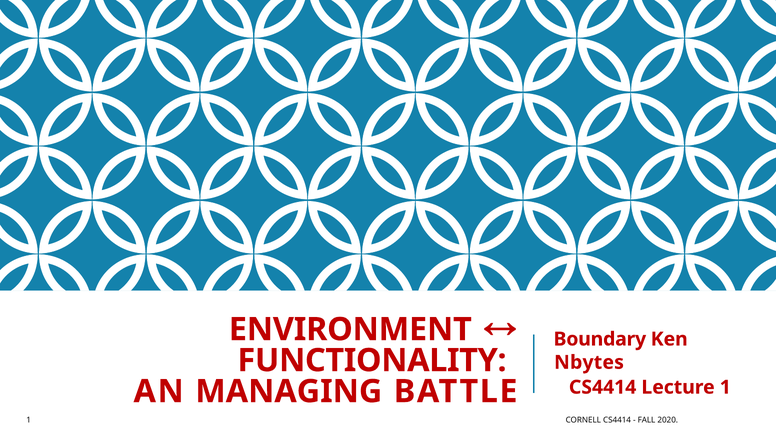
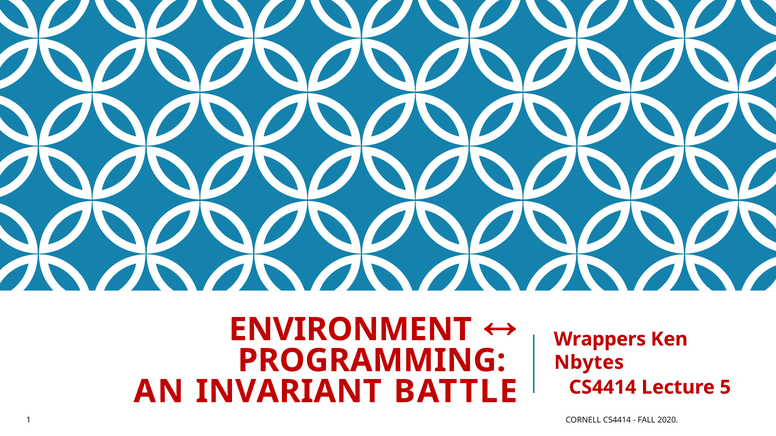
Boundary: Boundary -> Wrappers (600, 340)
FUNCTIONALITY: FUNCTIONALITY -> PROGRAMMING (372, 361)
Lecture 1: 1 -> 5 (725, 388)
MANAGING: MANAGING -> INVARIANT (289, 392)
